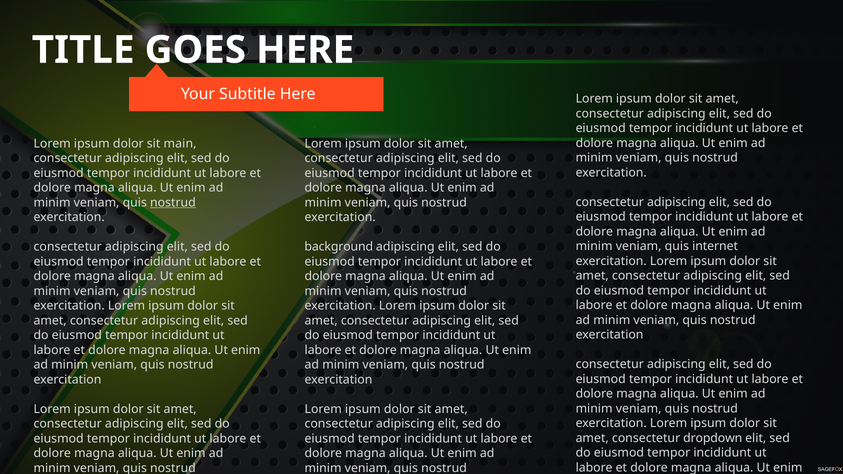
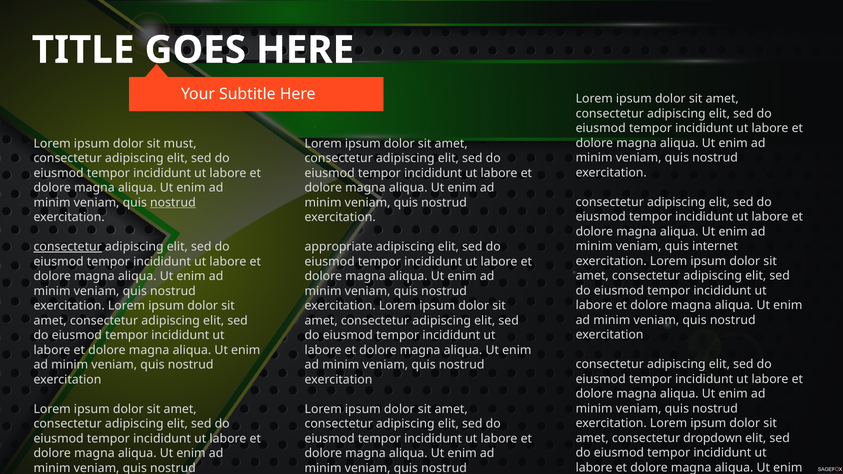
main: main -> must (180, 144)
consectetur underline: none -> present (68, 247)
background: background -> appropriate (339, 247)
